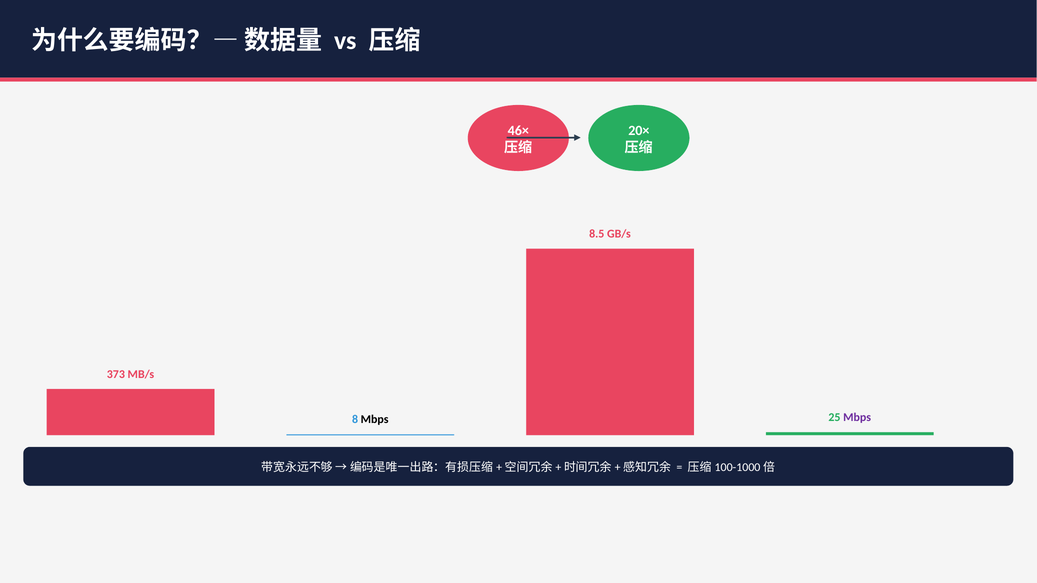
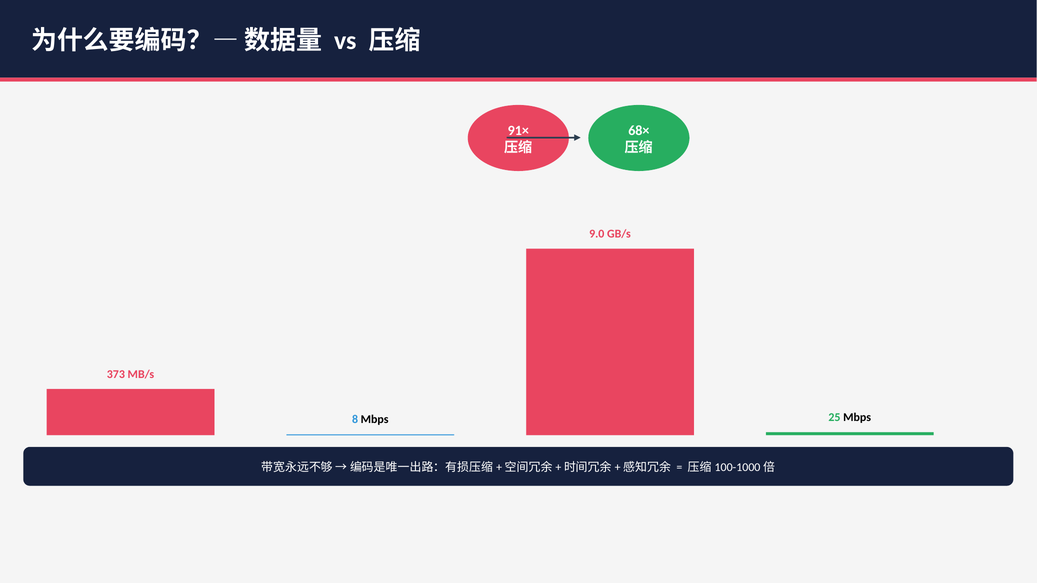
46×: 46× -> 91× (518, 131)
20×: 20× -> 68× (639, 131)
8.5: 8.5 -> 9.0 (597, 234)
Mbps colour: purple -> black (857, 418)
